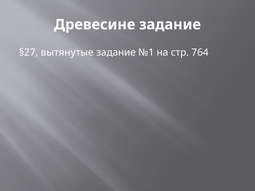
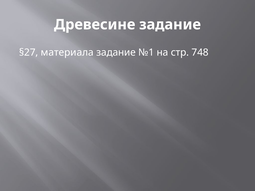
вытянутые: вытянутые -> материала (67, 53)
764: 764 -> 748 (200, 53)
